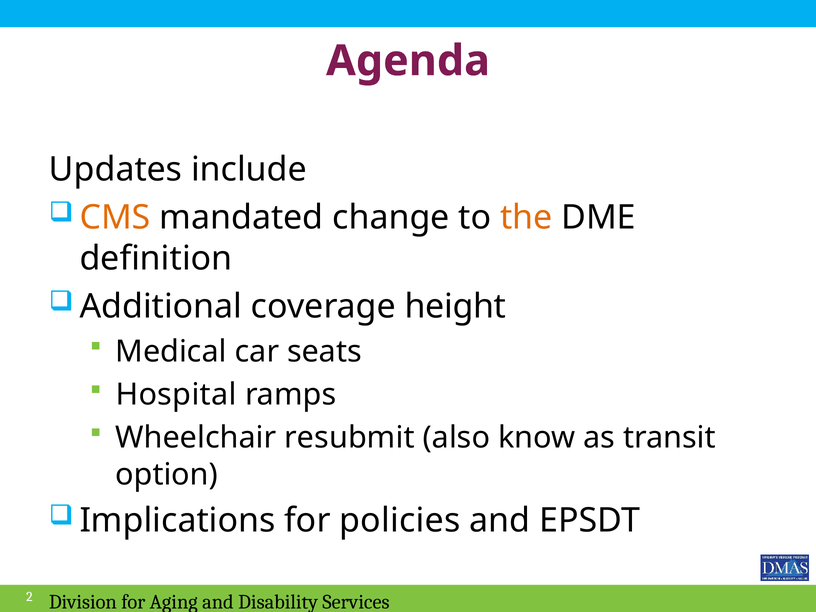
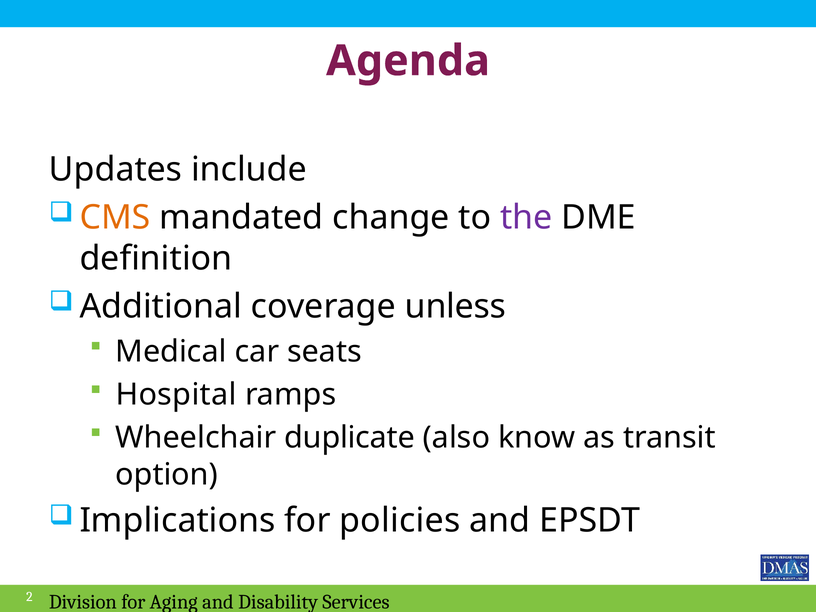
the colour: orange -> purple (526, 218)
height: height -> unless (455, 307)
resubmit: resubmit -> duplicate (350, 438)
